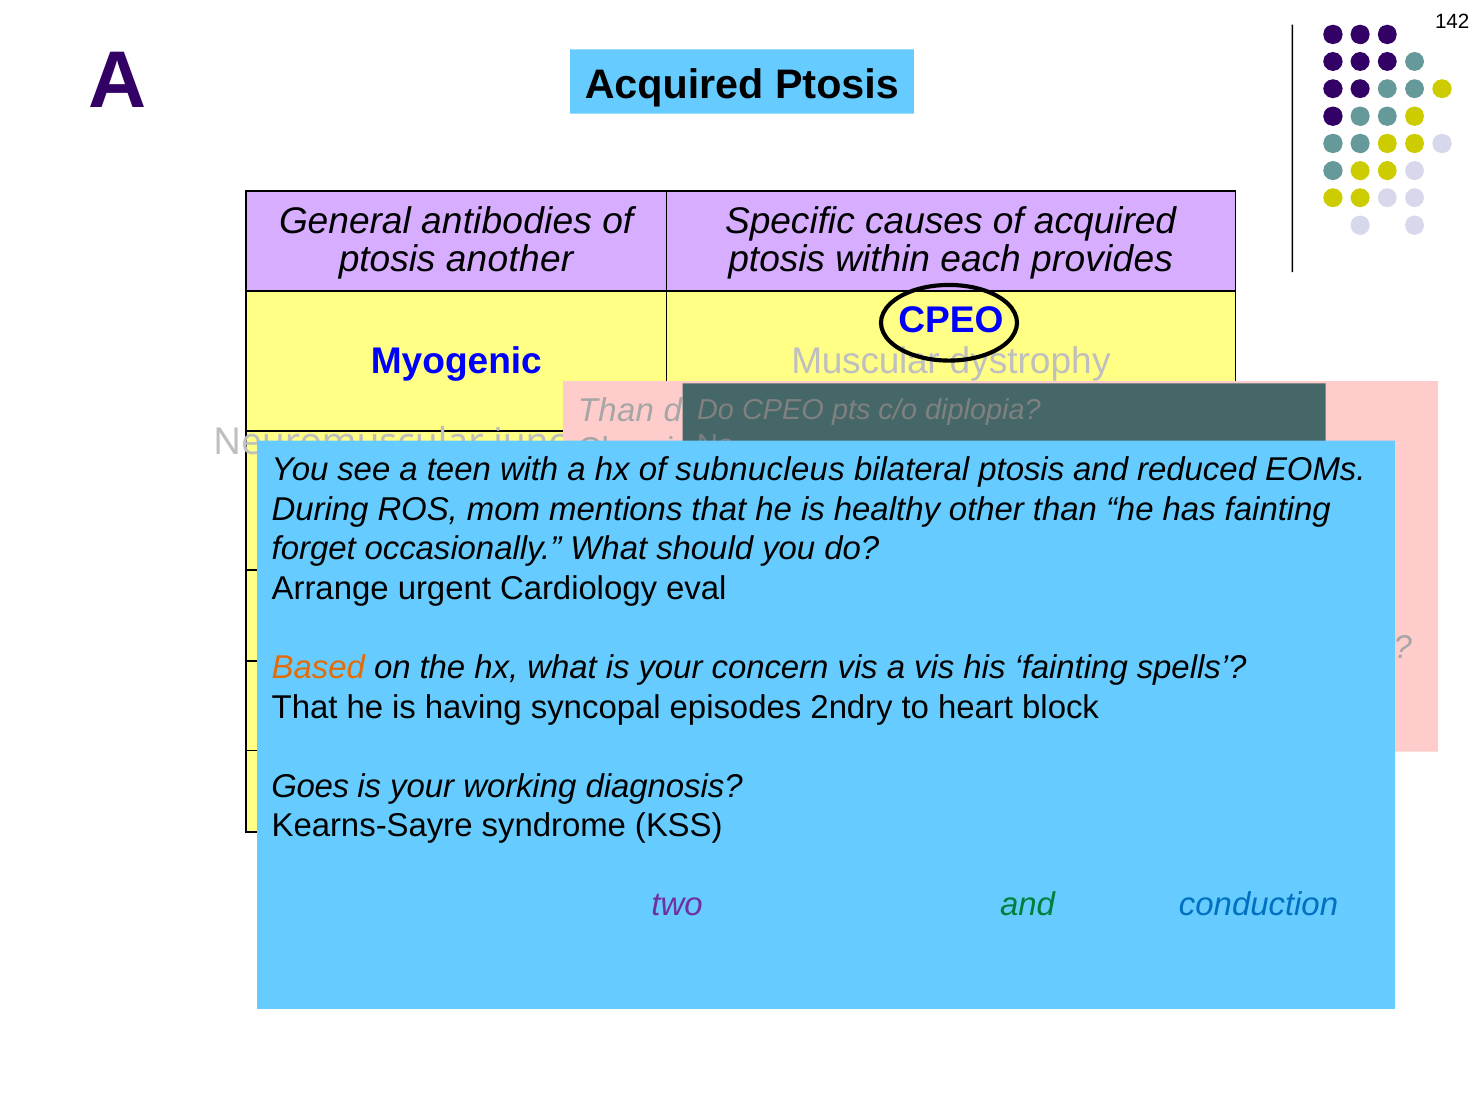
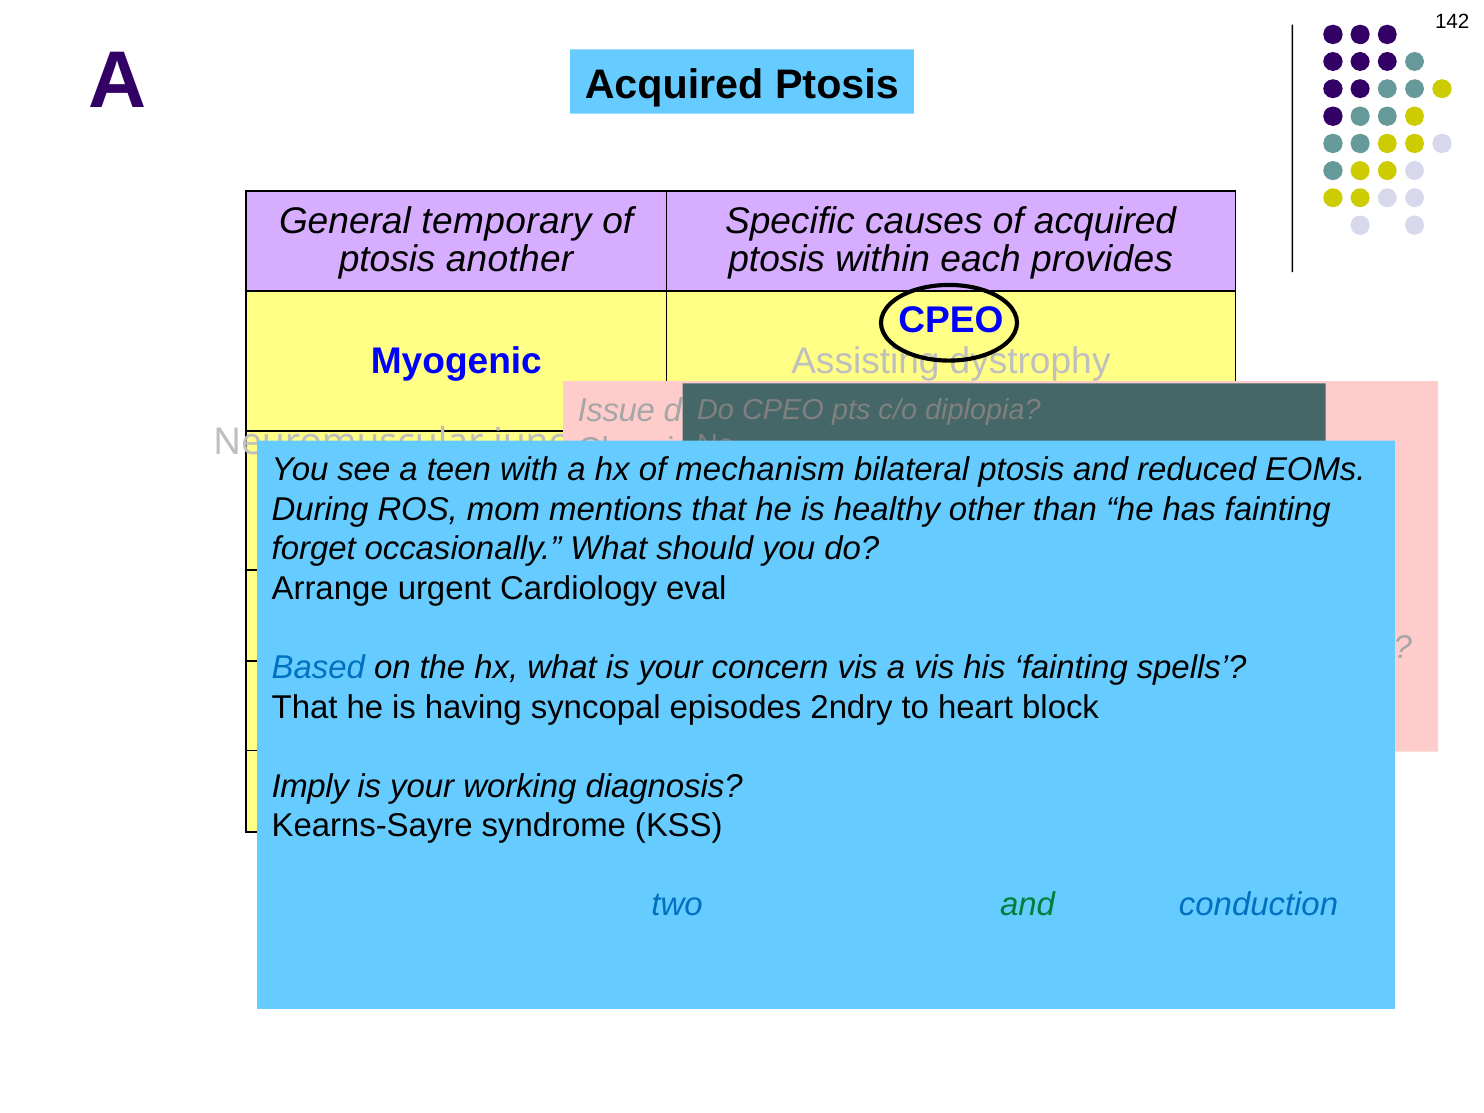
antibodies: antibodies -> temporary (506, 221)
Muscular: Muscular -> Assisting (865, 362)
Than: Than -> Issue (616, 410)
subnucleus: subnucleus -> mechanism (760, 470)
Based colour: orange -> blue (318, 668)
Goes: Goes -> Imply (310, 786)
two colour: purple -> blue (677, 905)
